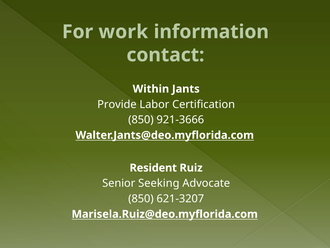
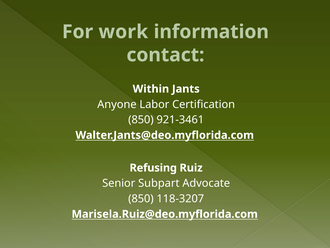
Provide: Provide -> Anyone (117, 104)
921-3666: 921-3666 -> 921-3461 (180, 120)
Resident: Resident -> Refusing (153, 168)
Seeking: Seeking -> Subpart (159, 183)
621-3207: 621-3207 -> 118-3207 (180, 198)
